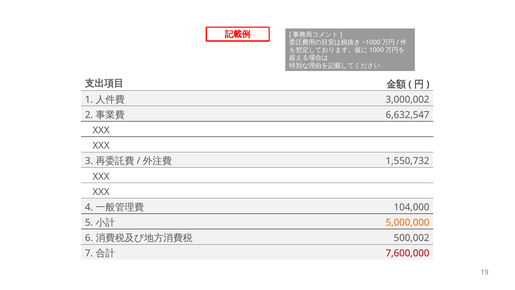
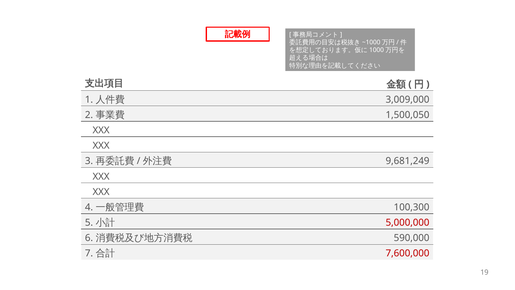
3,000,002: 3,000,002 -> 3,009,000 (408, 99)
6,632,547: 6,632,547 -> 1,500,050 (408, 115)
1,550,732: 1,550,732 -> 9,681,249 (408, 161)
104,000: 104,000 -> 100,300 (412, 207)
5,000,000 colour: orange -> red (408, 222)
500,002: 500,002 -> 590,000 (412, 238)
